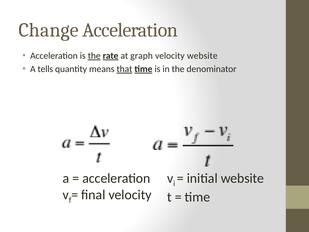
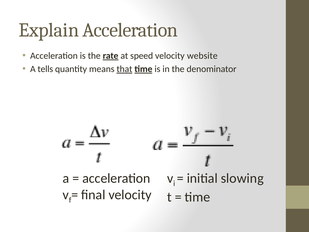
Change: Change -> Explain (49, 30)
the underline: present -> none (94, 56)
graph: graph -> speed (142, 56)
initial website: website -> slowing (242, 178)
